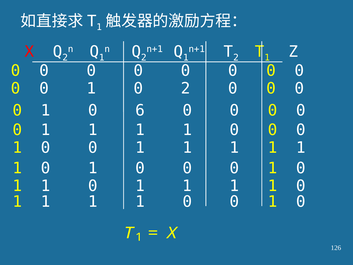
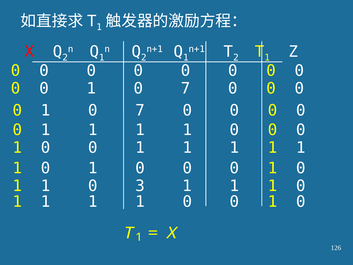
2: 2 -> 7 (186, 88)
6: 6 -> 7 (140, 110)
1: 1 -> 3 (140, 186)
